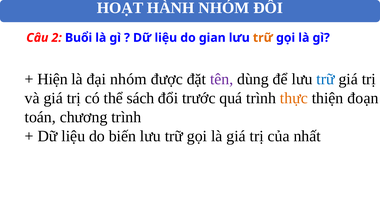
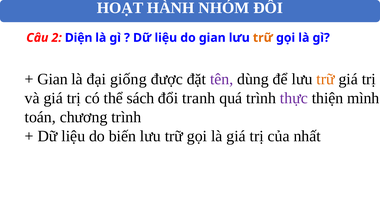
Buổi: Buổi -> Diện (79, 38)
Hiện: Hiện -> Gian (53, 79)
đại nhóm: nhóm -> giống (128, 79)
trữ colour: blue -> orange (326, 79)
trước: trước -> tranh (199, 98)
thực colour: orange -> purple (294, 98)
đoạn: đoạn -> mình (363, 98)
